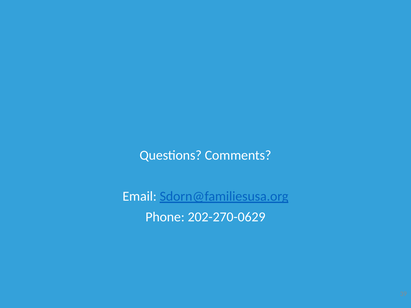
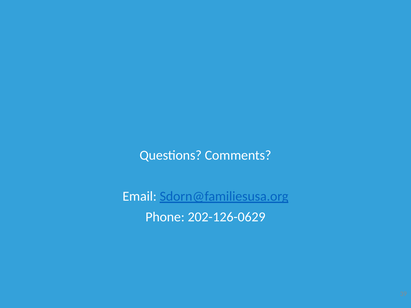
202-270-0629: 202-270-0629 -> 202-126-0629 (227, 217)
